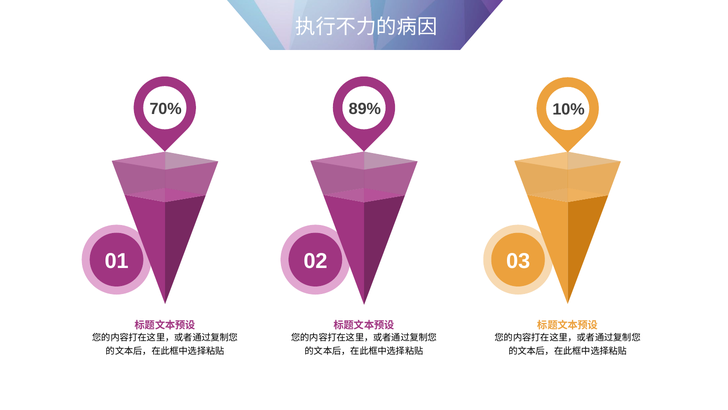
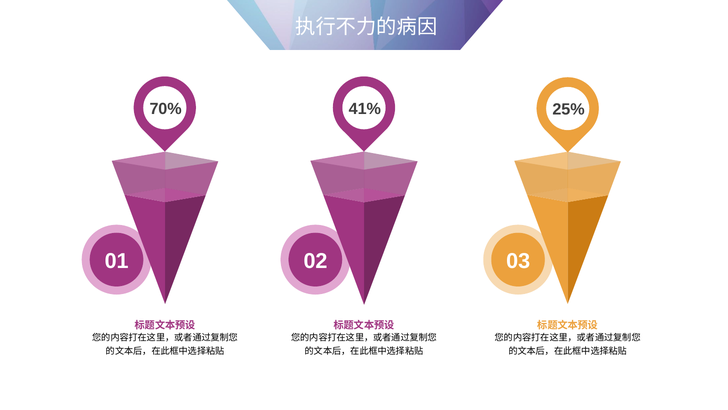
89%: 89% -> 41% (365, 109)
10%: 10% -> 25% (569, 109)
